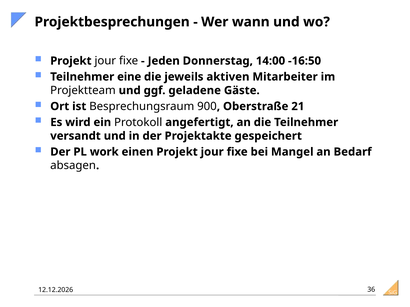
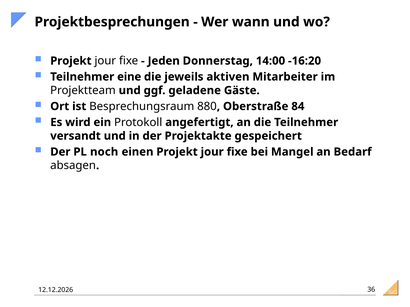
-16:50: -16:50 -> -16:20 (305, 61)
900: 900 -> 880 (207, 107)
21: 21 -> 84 (298, 107)
work: work -> noch (104, 152)
